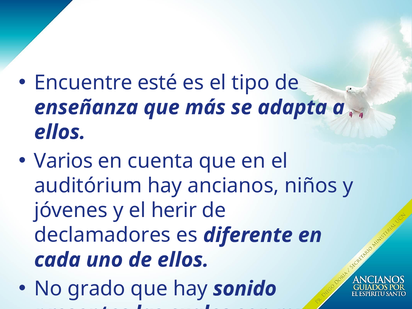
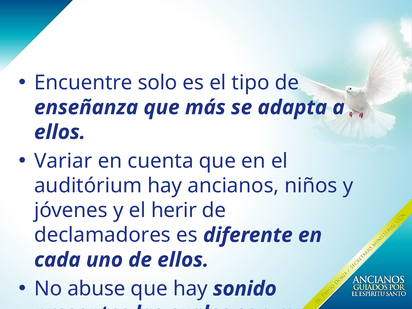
esté: esté -> solo (158, 83)
Varios: Varios -> Variar (63, 161)
grado: grado -> abuse (96, 289)
